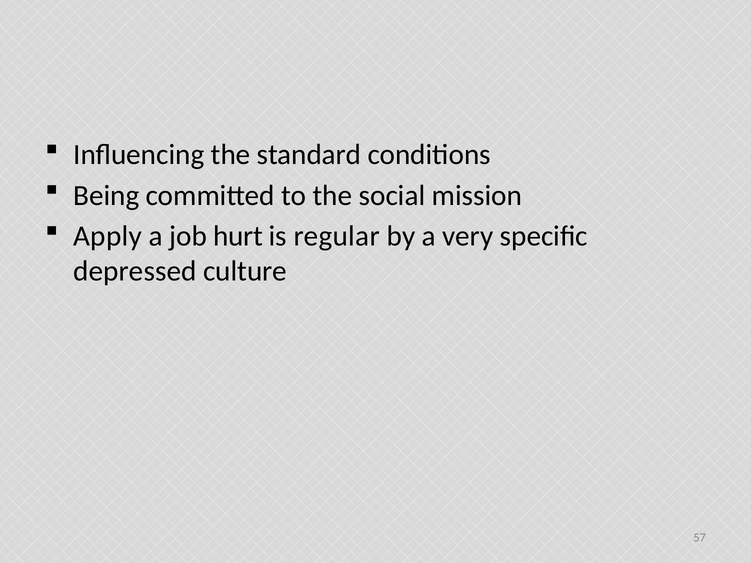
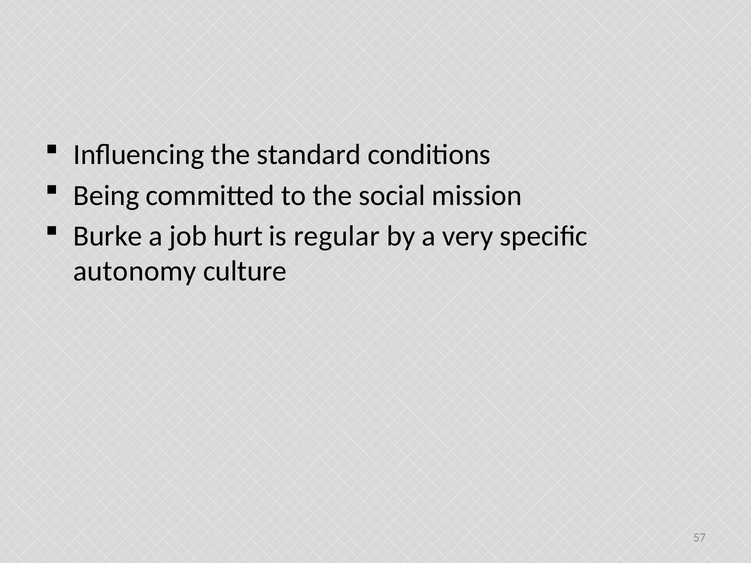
Apply: Apply -> Burke (108, 236)
depressed: depressed -> autonomy (135, 271)
